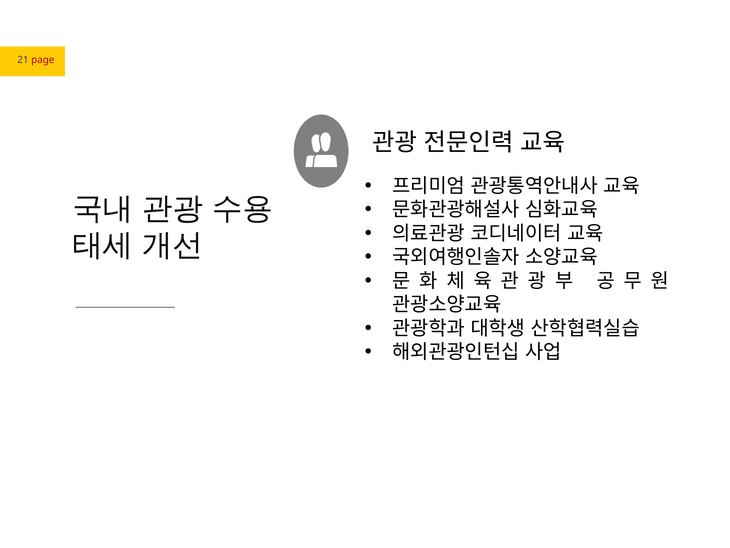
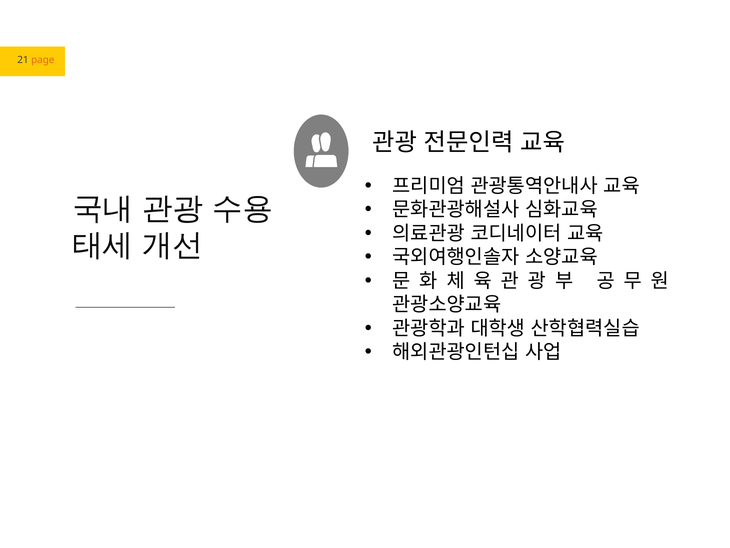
page colour: red -> orange (43, 60)
